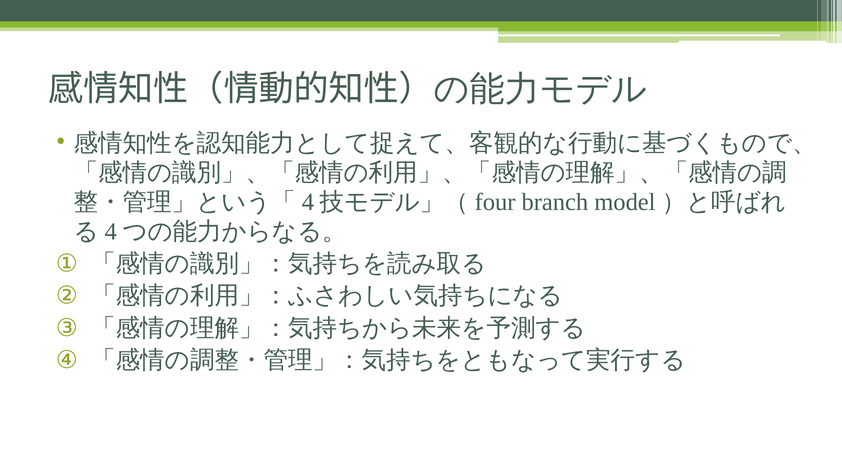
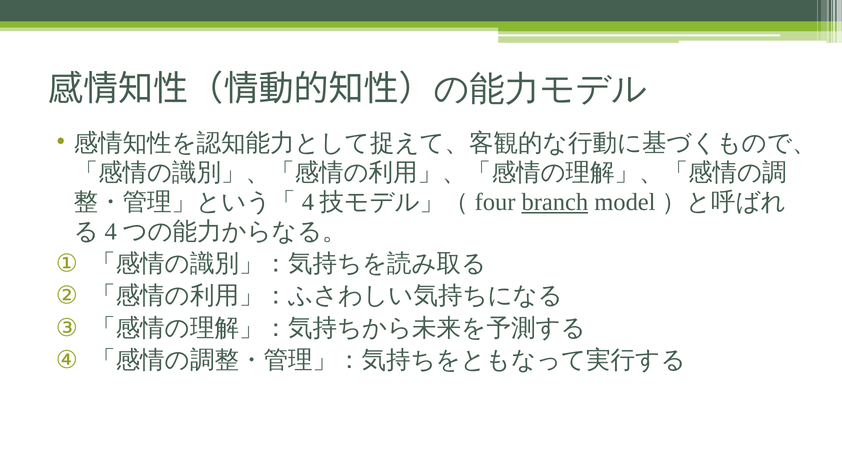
branch underline: none -> present (555, 202)
